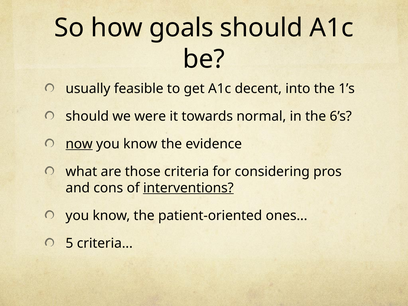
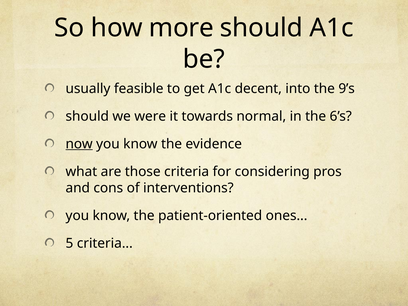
goals: goals -> more (181, 28)
1’s: 1’s -> 9’s (347, 89)
interventions underline: present -> none (188, 188)
